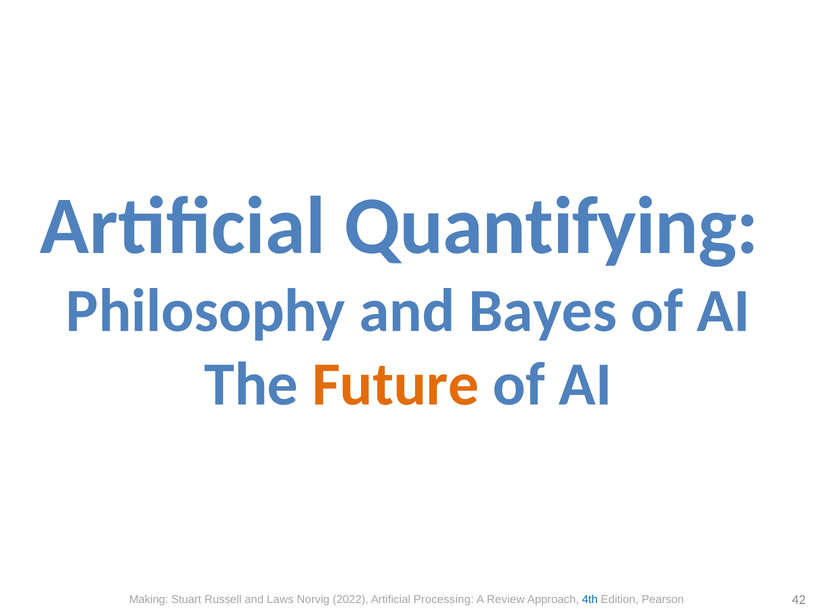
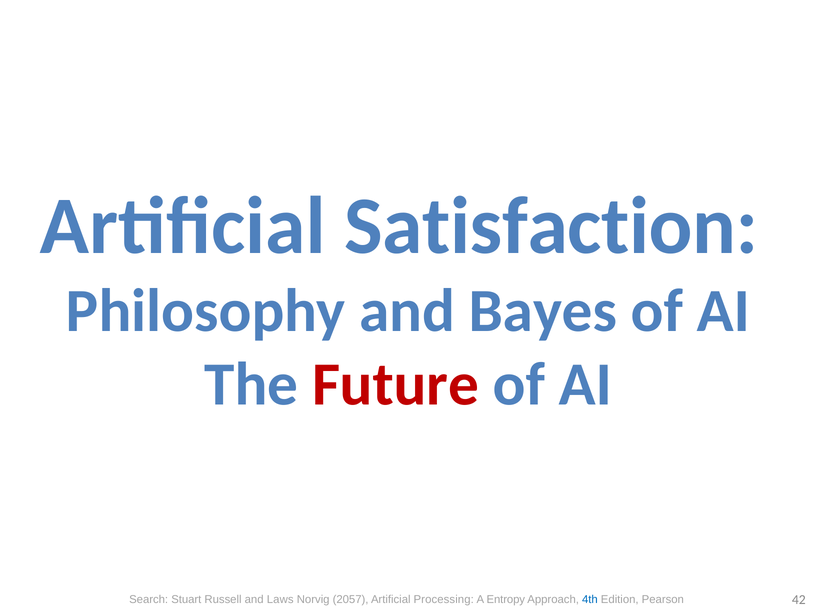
Quantifying: Quantifying -> Satisfaction (551, 226)
Future colour: orange -> red (395, 384)
Making: Making -> Search (149, 599)
2022: 2022 -> 2057 (351, 599)
Review: Review -> Entropy (506, 599)
